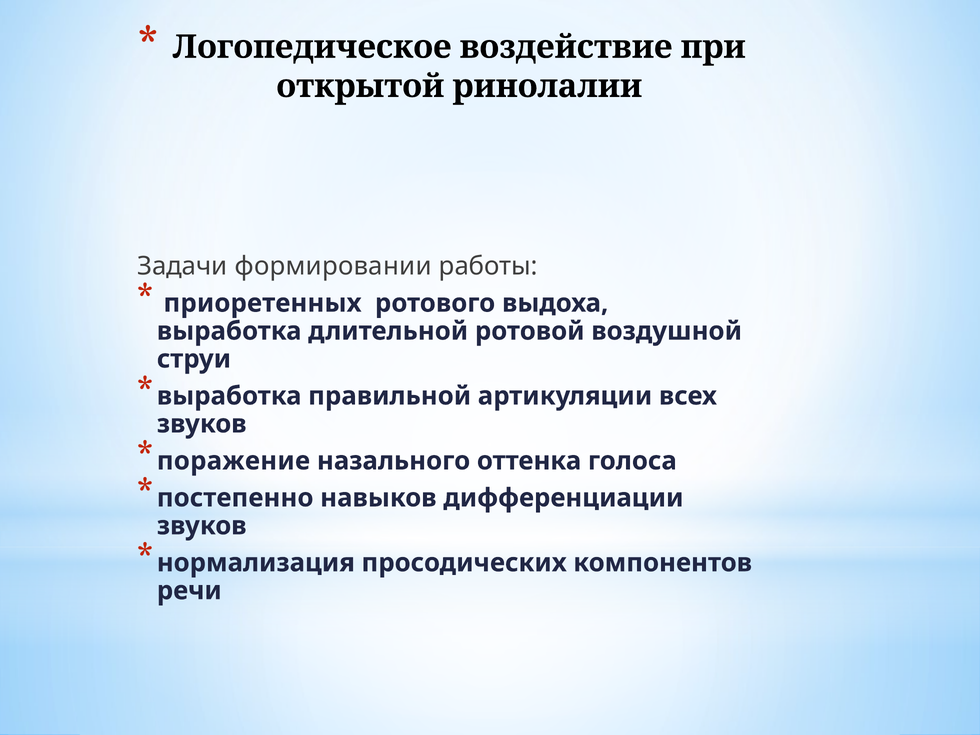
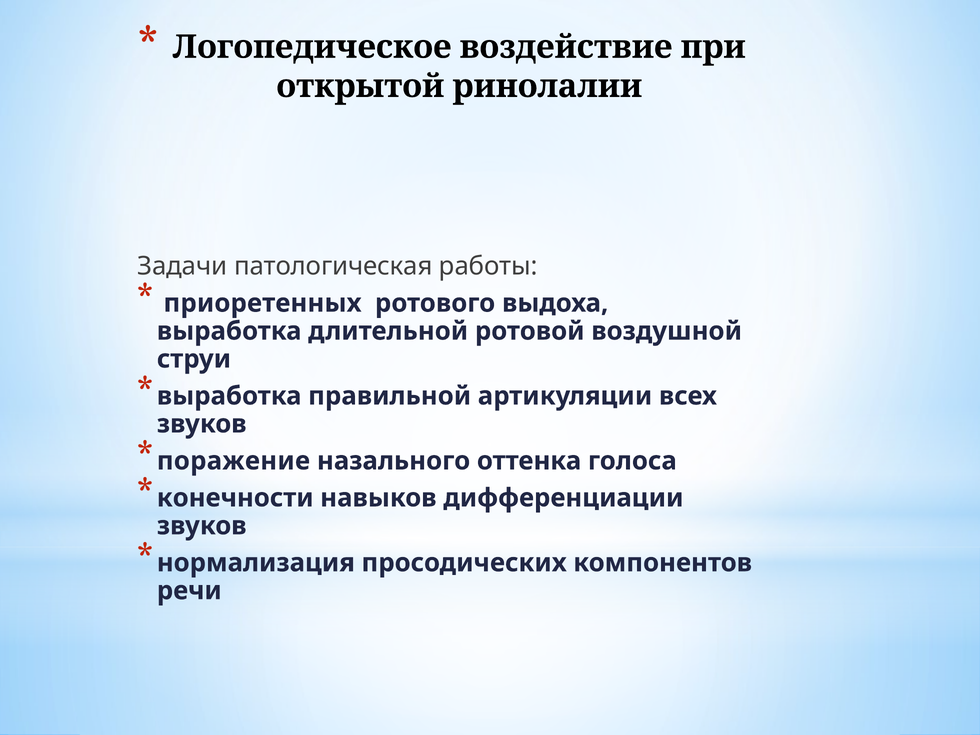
формировании: формировании -> патологическая (333, 266)
постепенно: постепенно -> конечности (235, 498)
